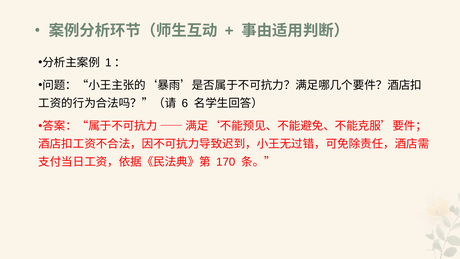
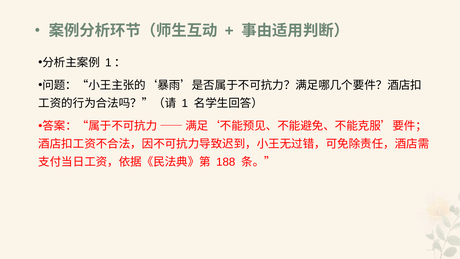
6: 6 -> 1 (185, 103)
170: 170 -> 188 (226, 162)
